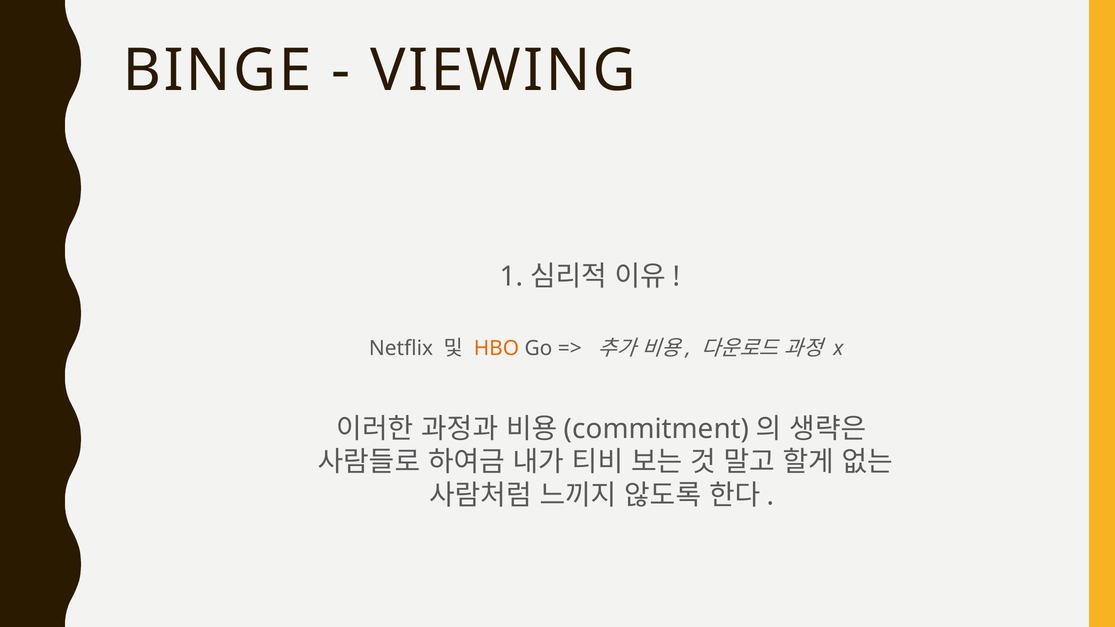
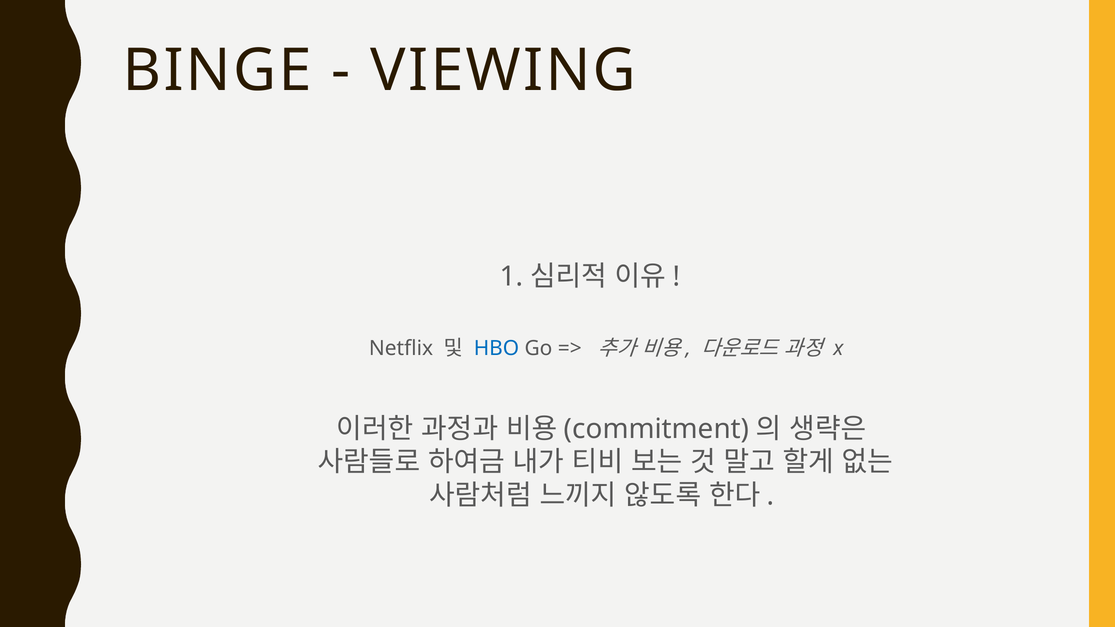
HBO colour: orange -> blue (496, 349)
